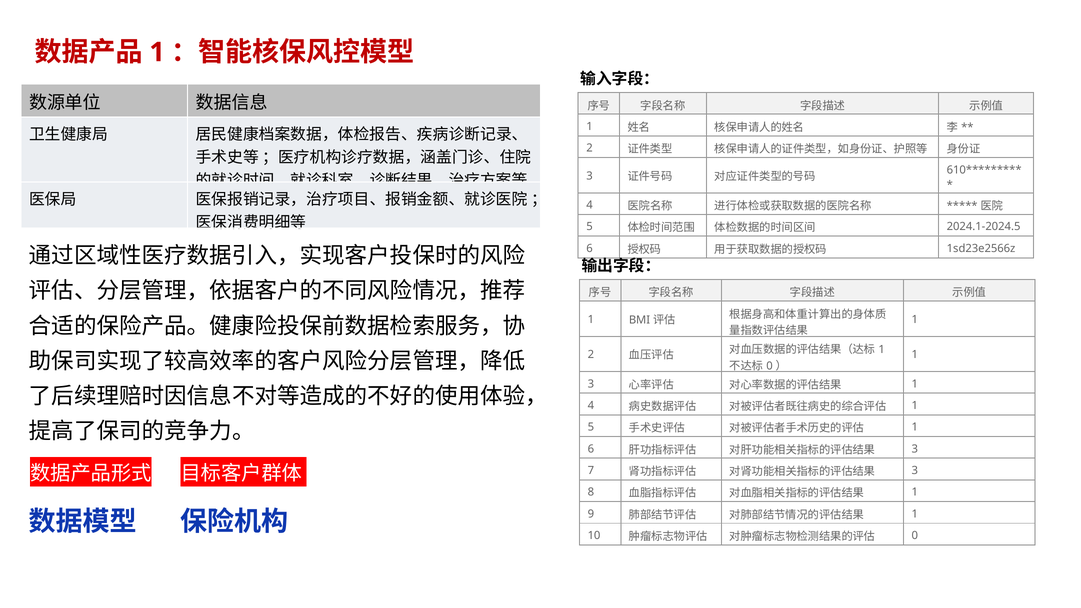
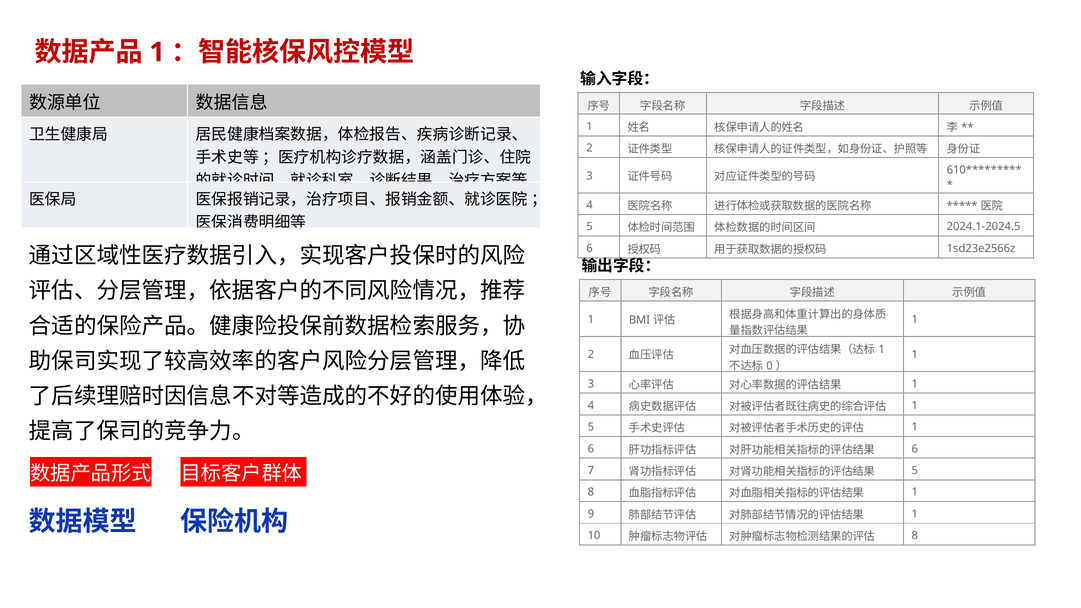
3: 3 -> 6 (915, 449)
3: 3 -> 5 (915, 471)
0: 0 -> 8 (915, 536)
